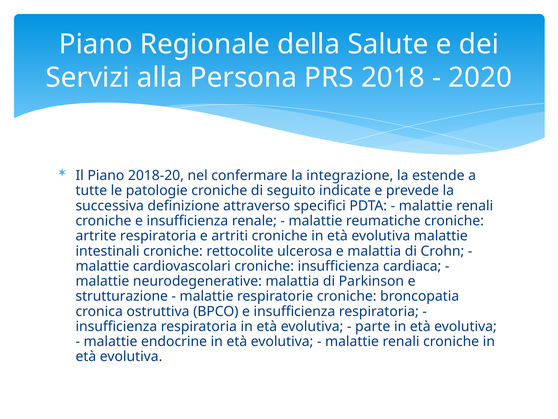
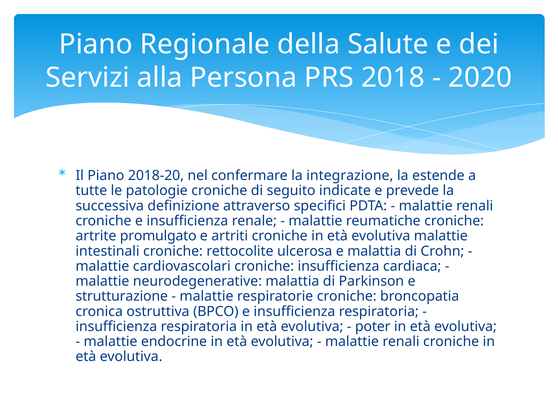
artrite respiratoria: respiratoria -> promulgato (158, 236)
parte: parte -> poter (373, 326)
